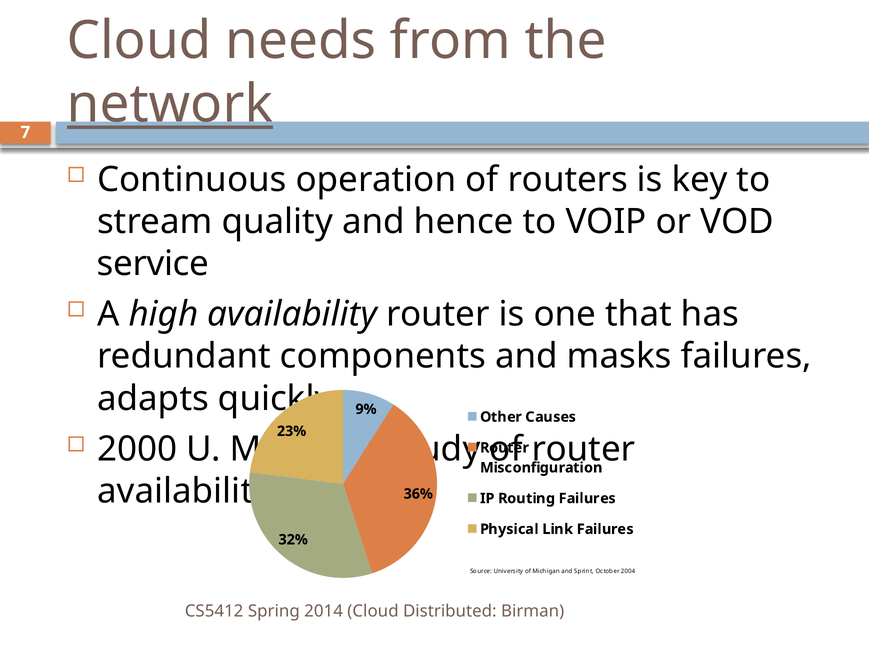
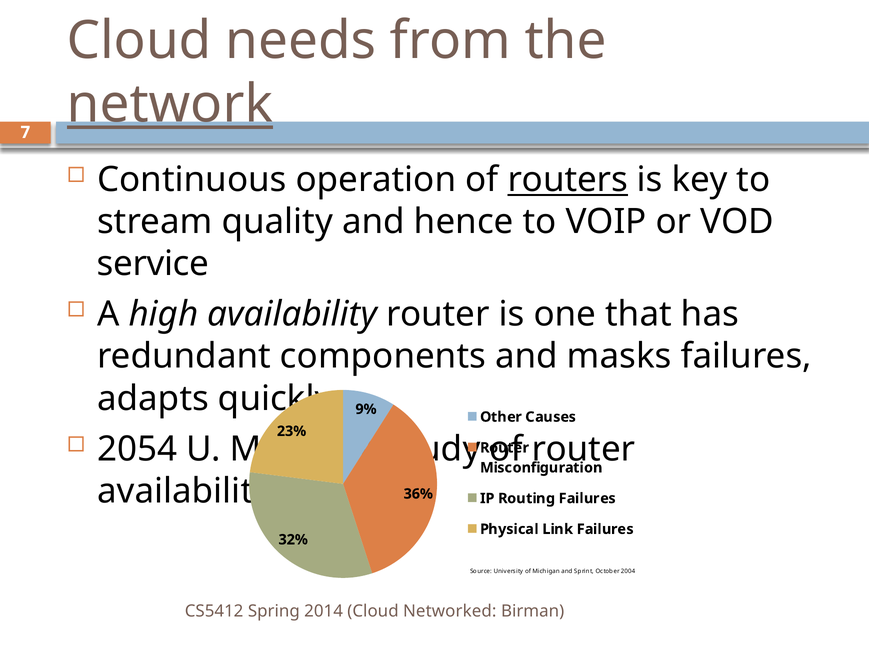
routers underline: none -> present (568, 180)
2000: 2000 -> 2054 (137, 449)
Distributed: Distributed -> Networked (450, 611)
